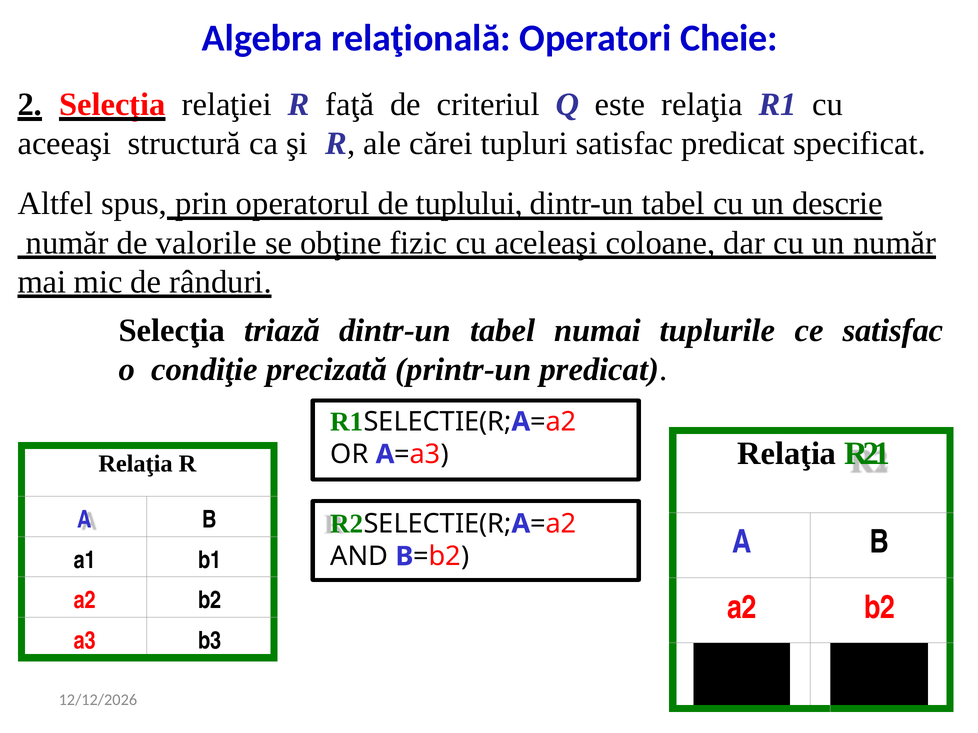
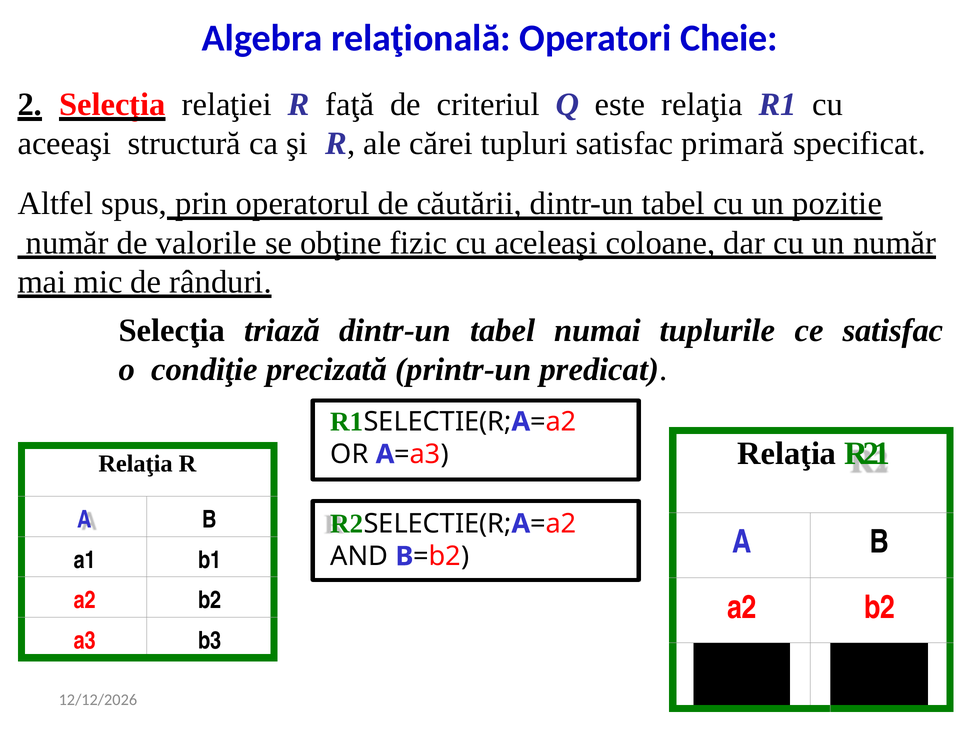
satisfac predicat: predicat -> primară (733, 144)
tuplului: tuplului -> căutării (469, 204)
descrie: descrie -> pozitie (837, 204)
